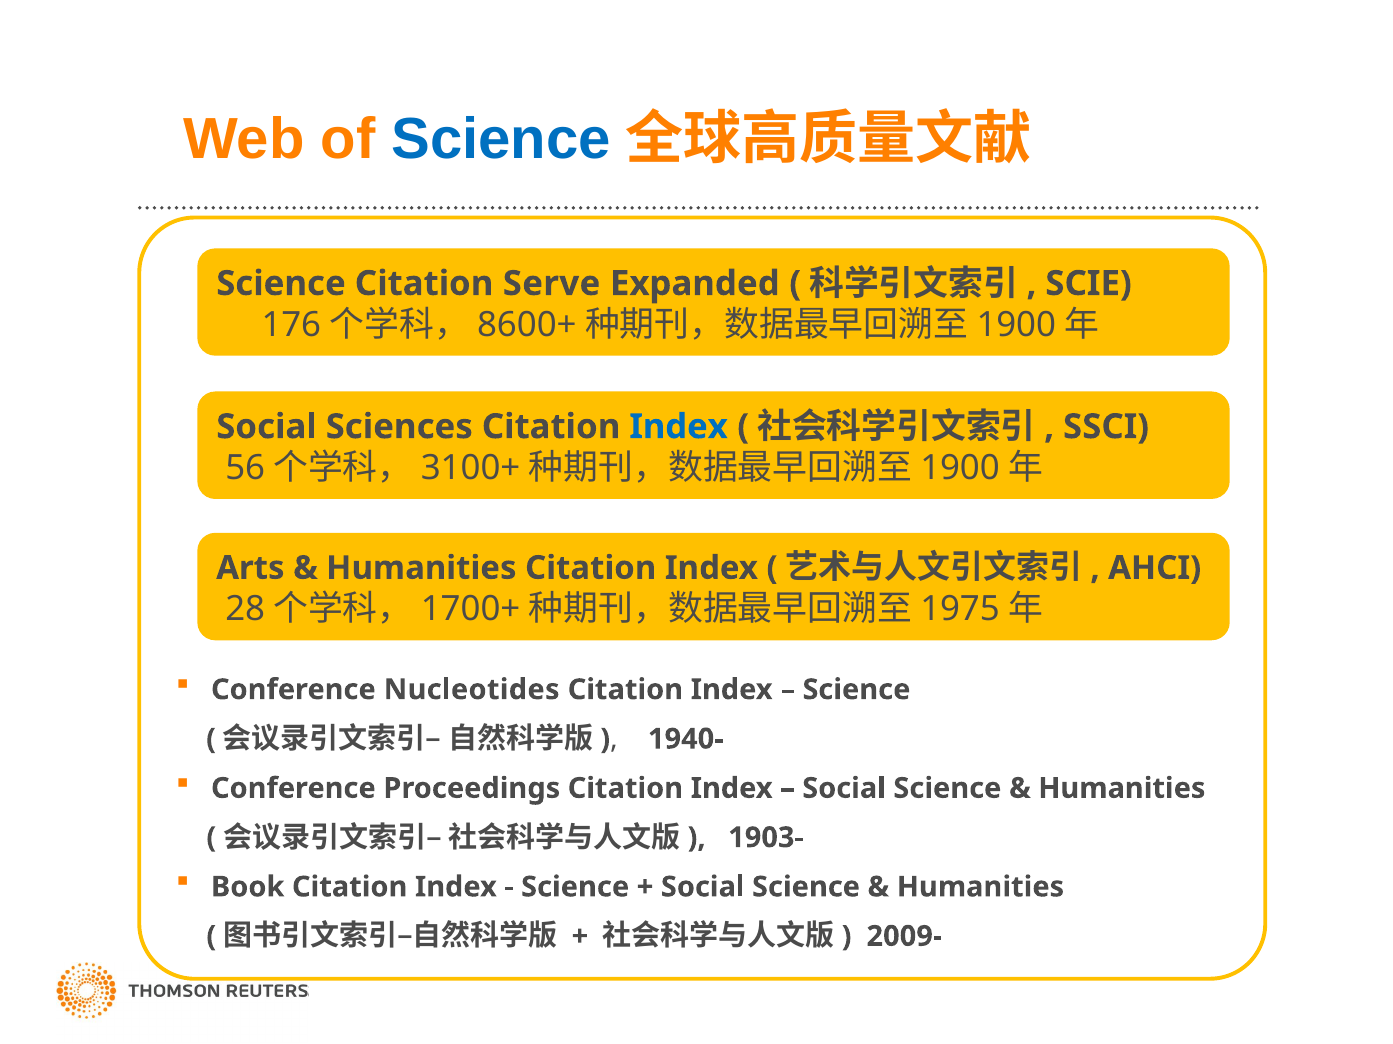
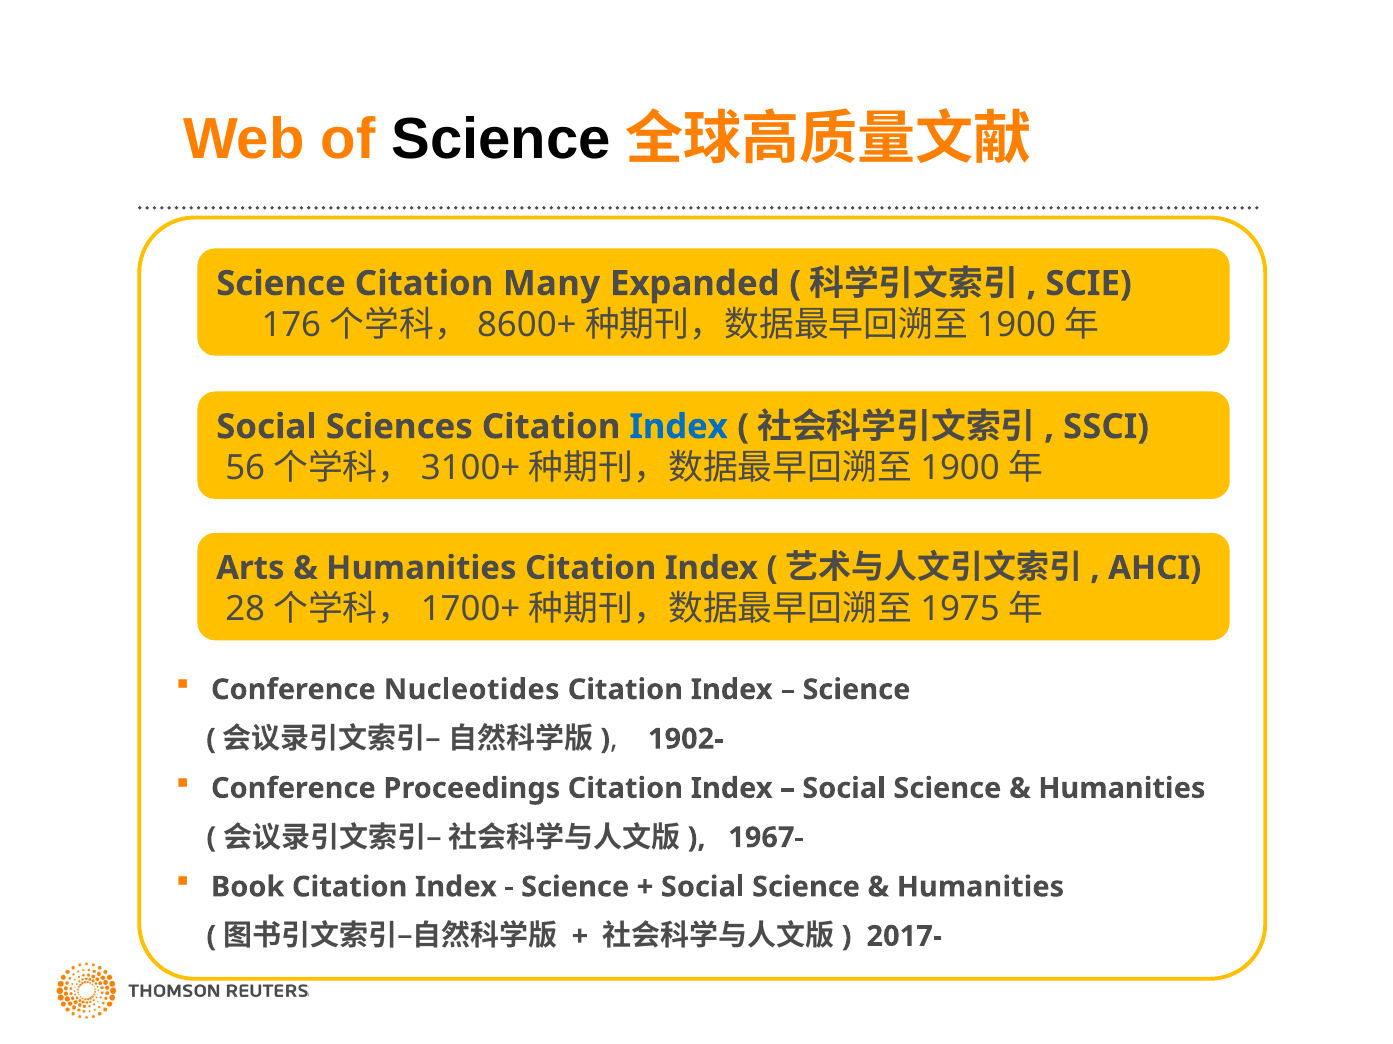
Science colour: blue -> black (501, 139)
Serve: Serve -> Many (552, 284)
1940-: 1940- -> 1902- (686, 739)
1903-: 1903- -> 1967- (766, 838)
2009-: 2009- -> 2017- (904, 937)
